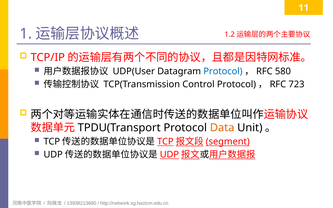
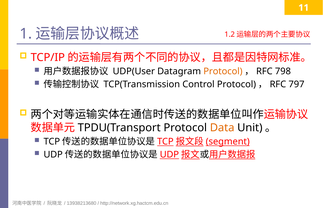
Protocol colour: blue -> orange (223, 71)
580: 580 -> 798 (283, 71)
723: 723 -> 797 (296, 84)
